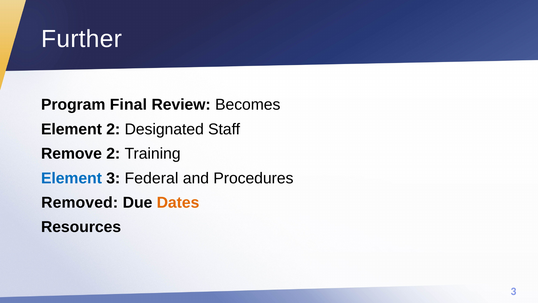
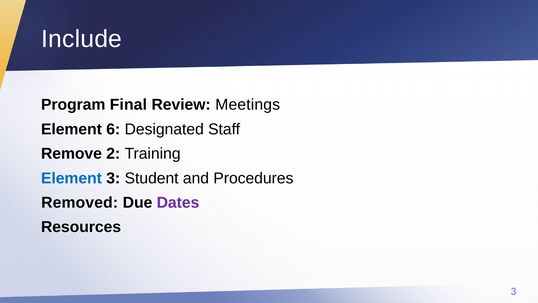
Further: Further -> Include (82, 39)
Becomes: Becomes -> Meetings (248, 105)
Element 2: 2 -> 6 (113, 129)
Federal: Federal -> Student (152, 178)
Dates colour: orange -> purple (178, 202)
